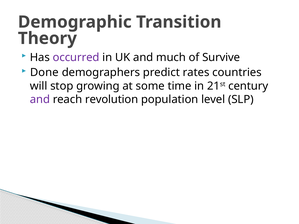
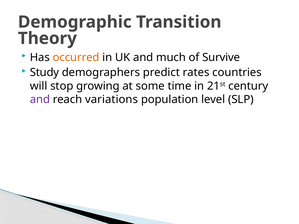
occurred colour: purple -> orange (76, 57)
Done: Done -> Study (44, 73)
revolution: revolution -> variations (112, 99)
